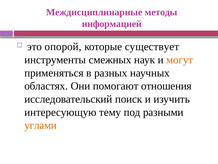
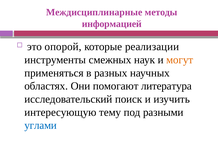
существует: существует -> реализации (152, 47)
отношения: отношения -> литература (166, 86)
углами colour: orange -> blue (41, 125)
